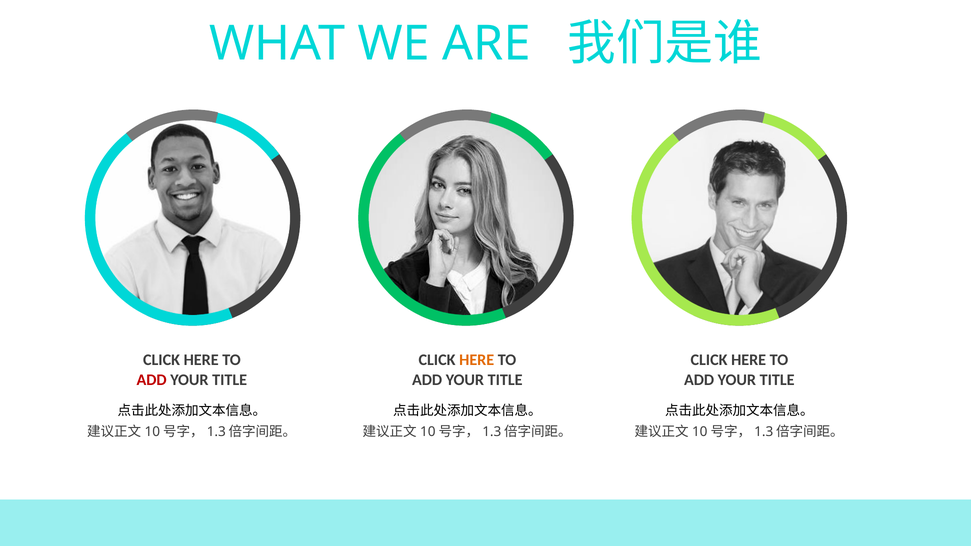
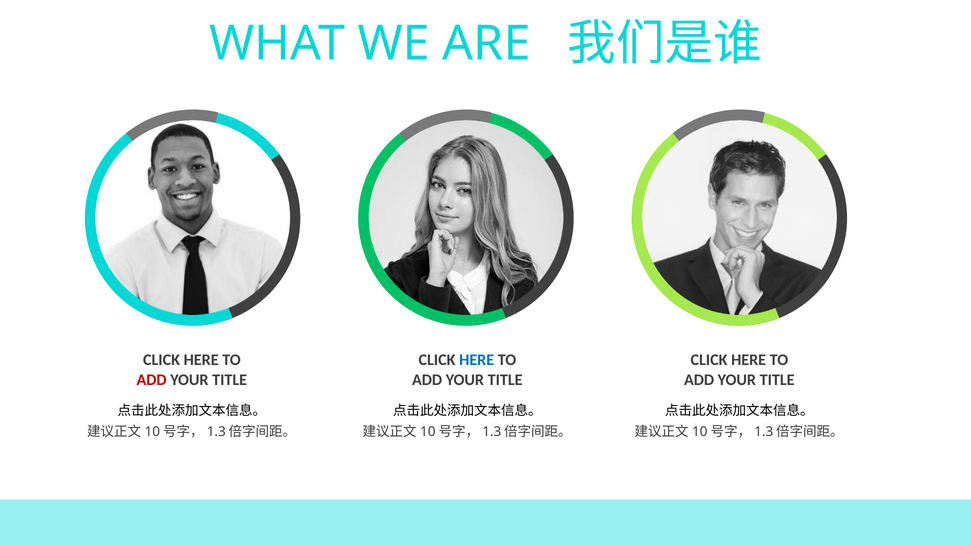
HERE colour: orange -> blue (477, 360)
